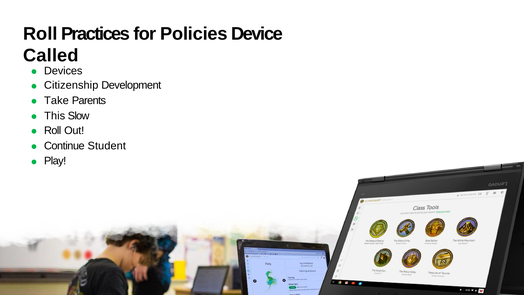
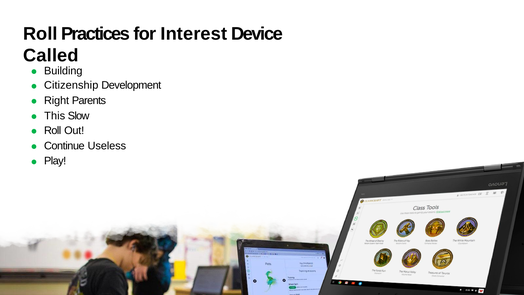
Policies: Policies -> Interest (194, 34)
Devices: Devices -> Building (63, 71)
Take: Take -> Right (57, 100)
Student: Student -> Useless (107, 146)
